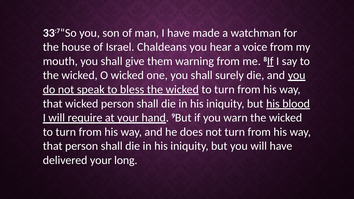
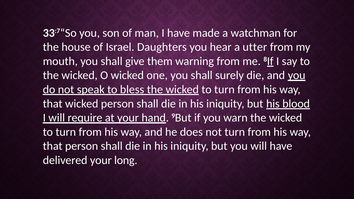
Chaldeans: Chaldeans -> Daughters (162, 47)
voice: voice -> utter (255, 47)
